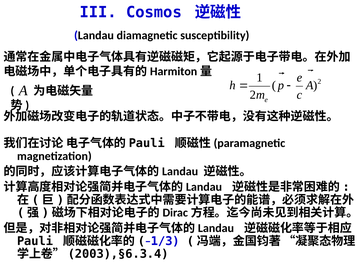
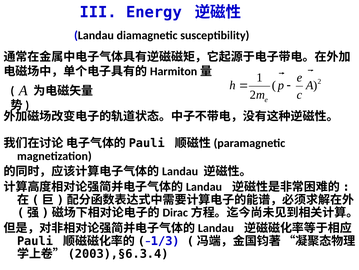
Cosmos: Cosmos -> Energy (154, 12)
